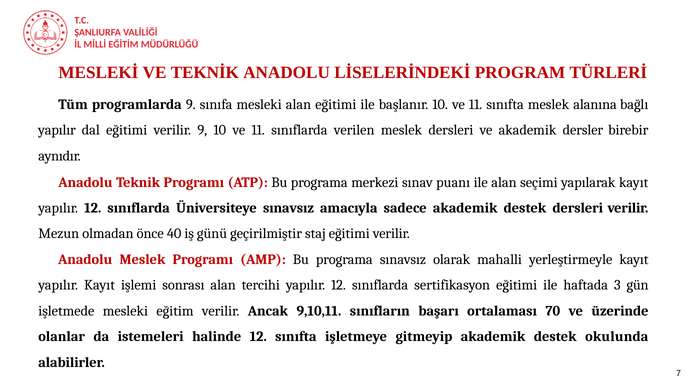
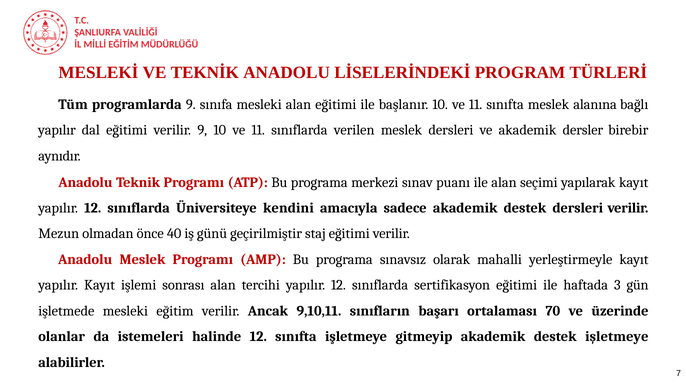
Üniversiteye sınavsız: sınavsız -> kendini (288, 208)
destek okulunda: okulunda -> işletmeye (617, 337)
